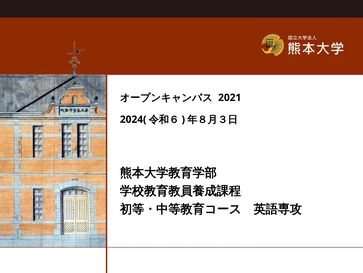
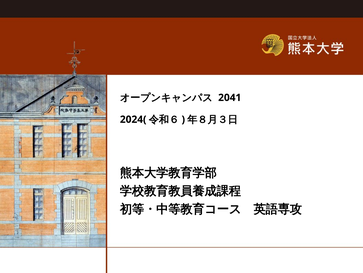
2021: 2021 -> 2041 (230, 97)
